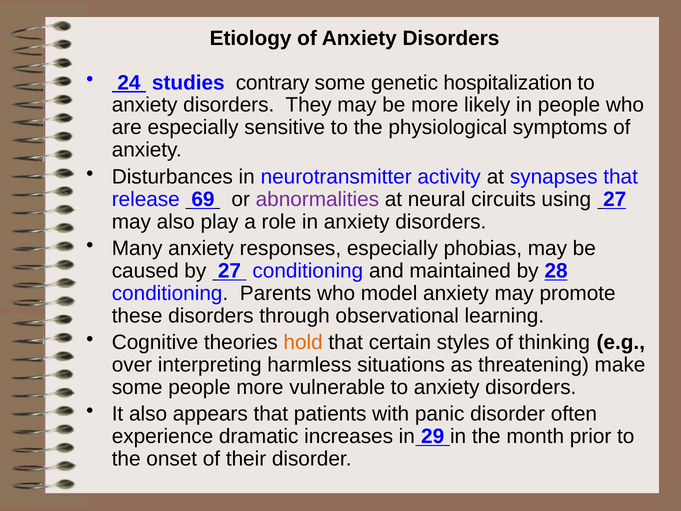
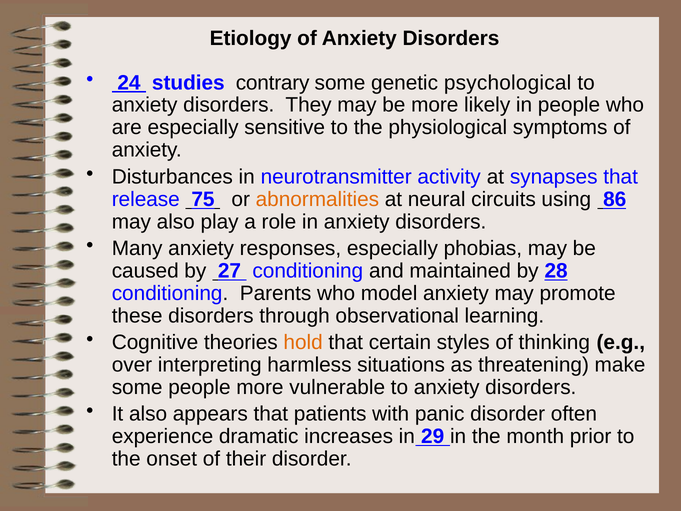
hospitalization: hospitalization -> psychological (508, 83)
69: 69 -> 75 (203, 199)
abnormalities colour: purple -> orange (317, 199)
using 27: 27 -> 86 (615, 199)
